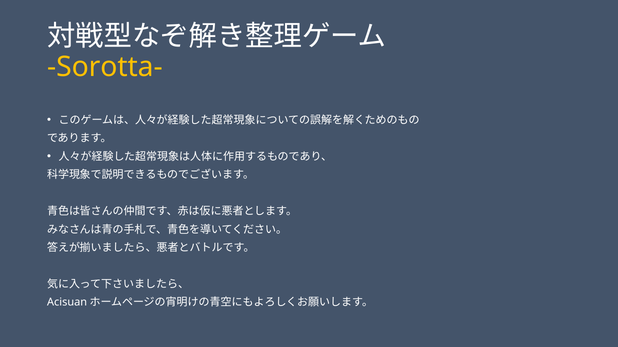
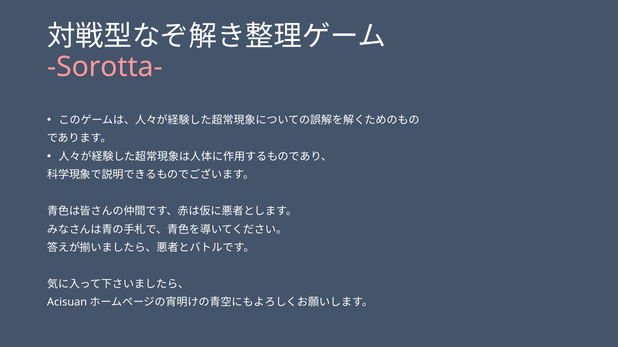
Sorotta- colour: yellow -> pink (105, 67)
